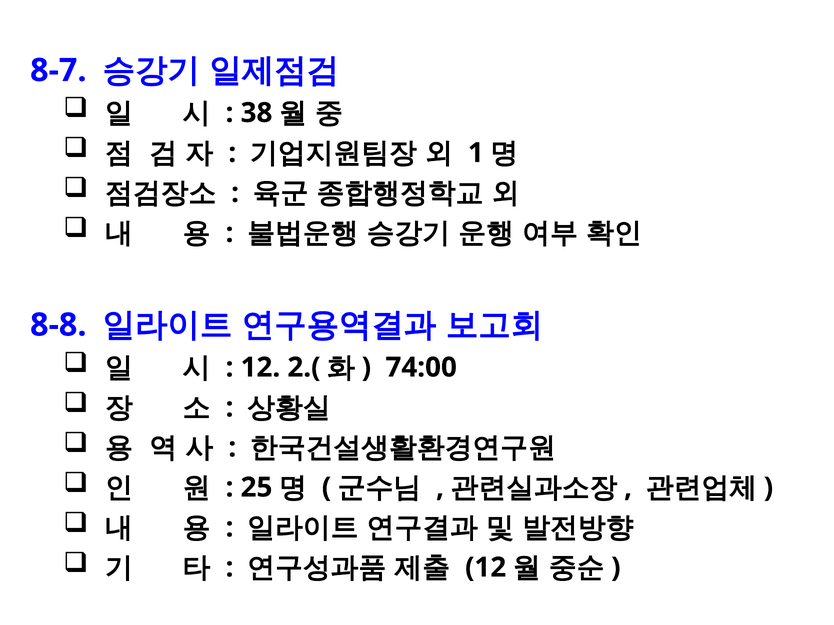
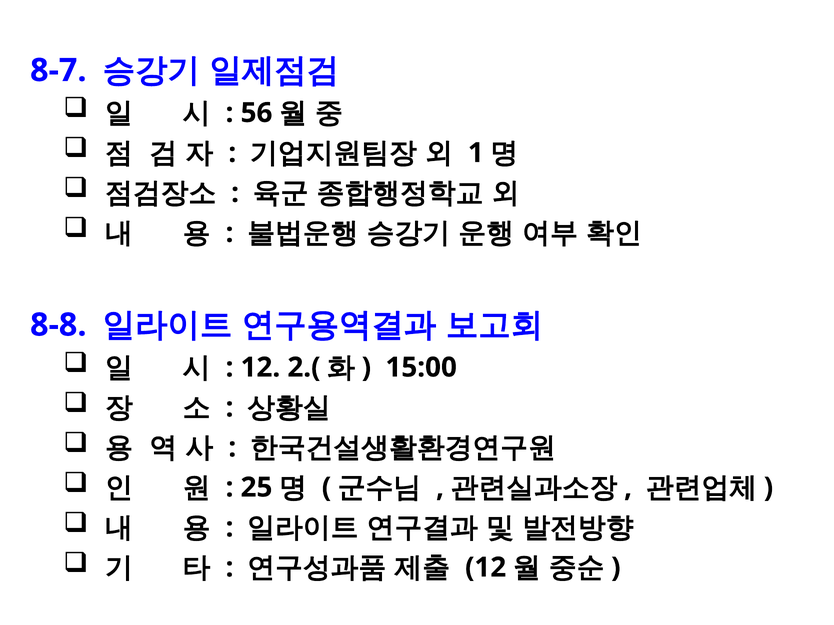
38: 38 -> 56 (257, 113)
74:00: 74:00 -> 15:00 (421, 368)
